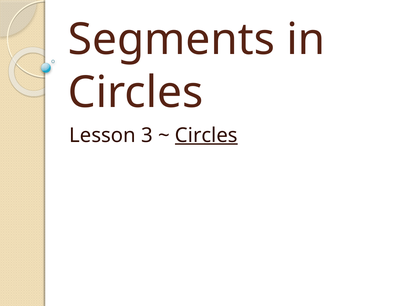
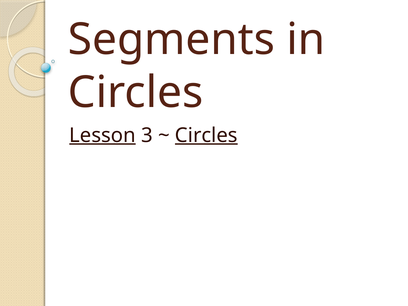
Lesson underline: none -> present (103, 135)
